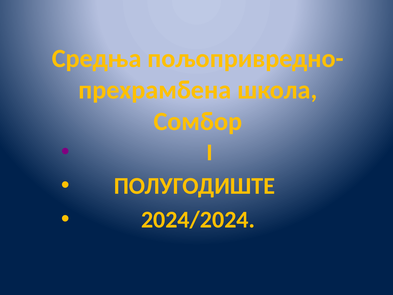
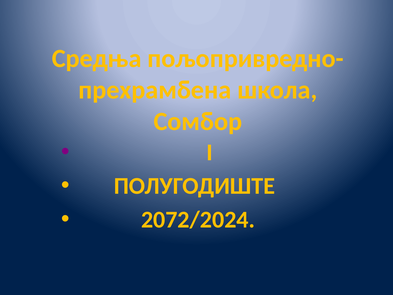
2024/2024: 2024/2024 -> 2072/2024 (198, 220)
